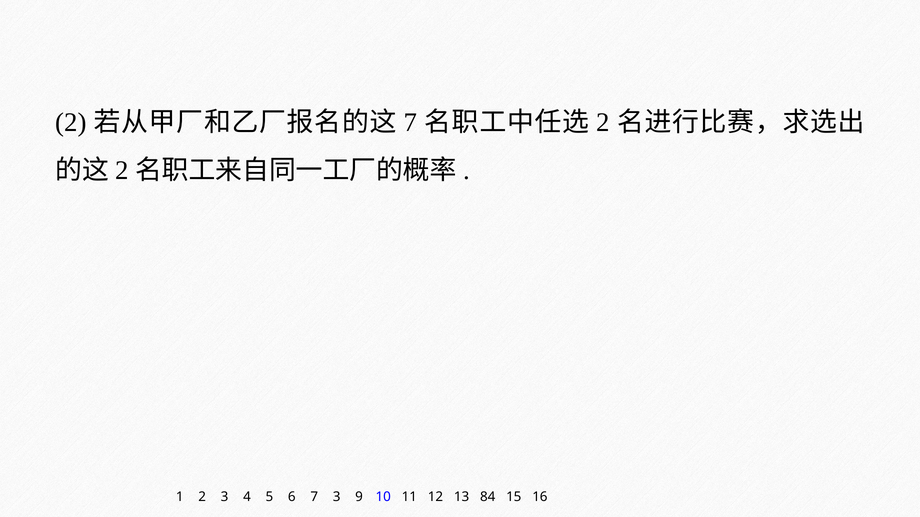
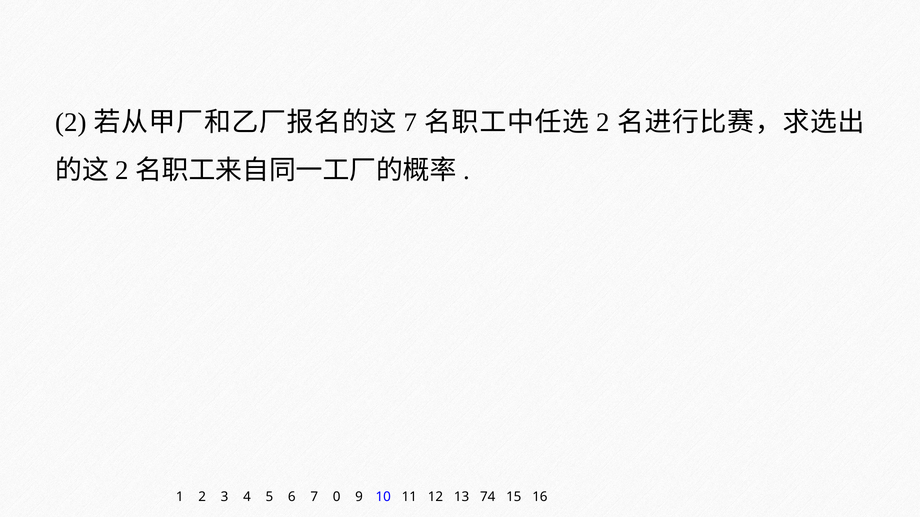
7 3: 3 -> 0 (337, 497)
84: 84 -> 74 (488, 497)
